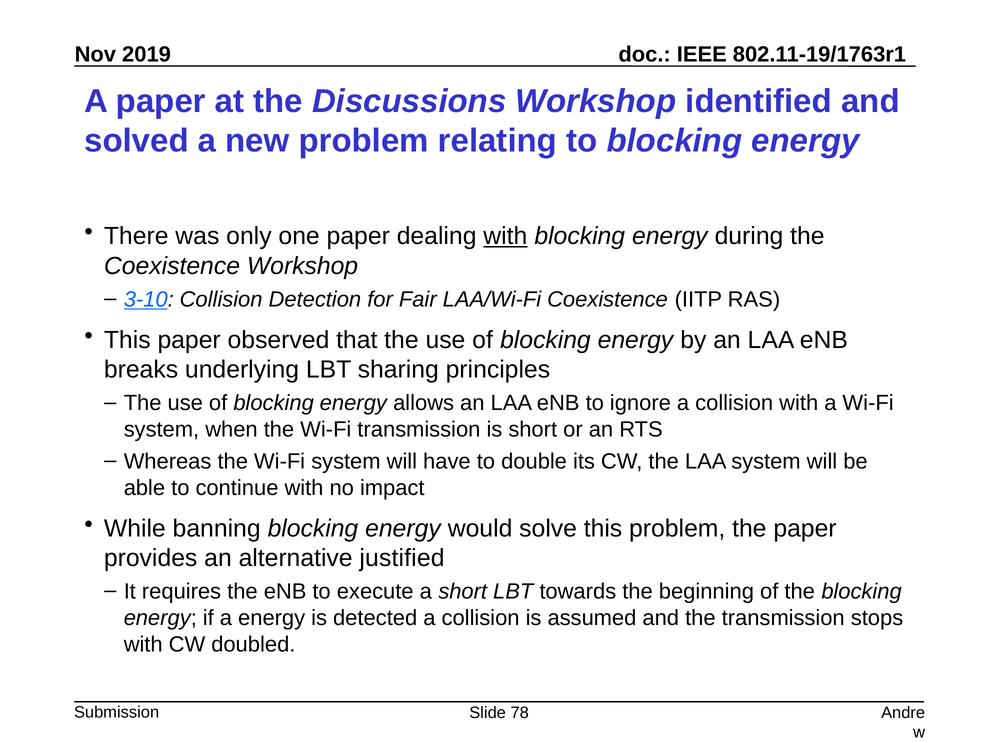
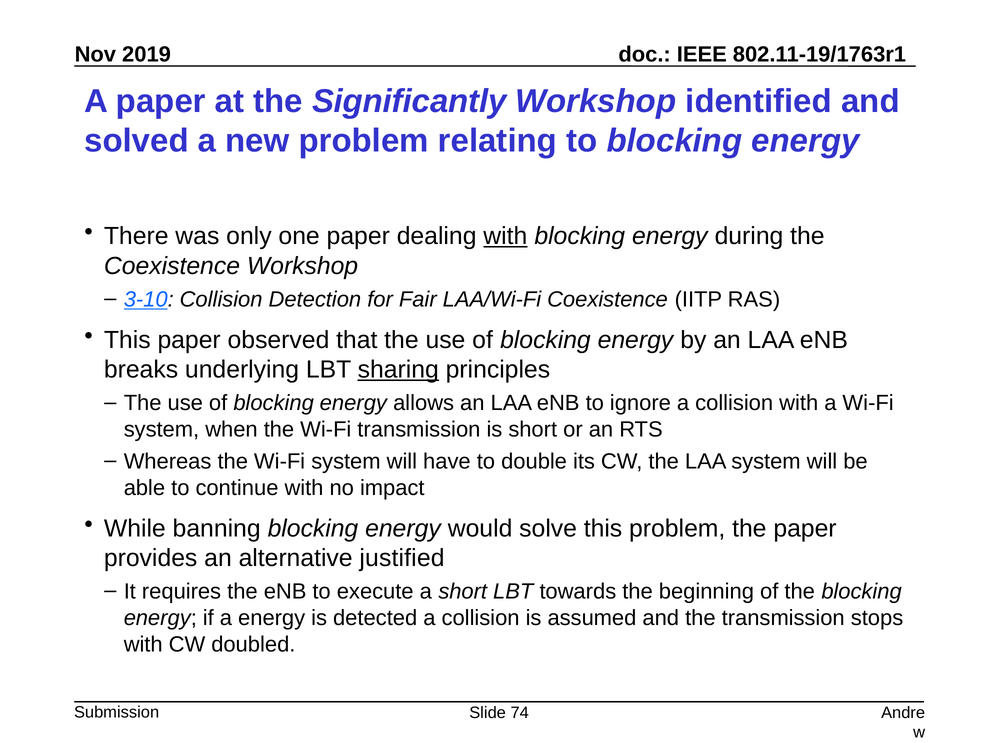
Discussions: Discussions -> Significantly (409, 101)
sharing underline: none -> present (398, 369)
78: 78 -> 74 (520, 712)
